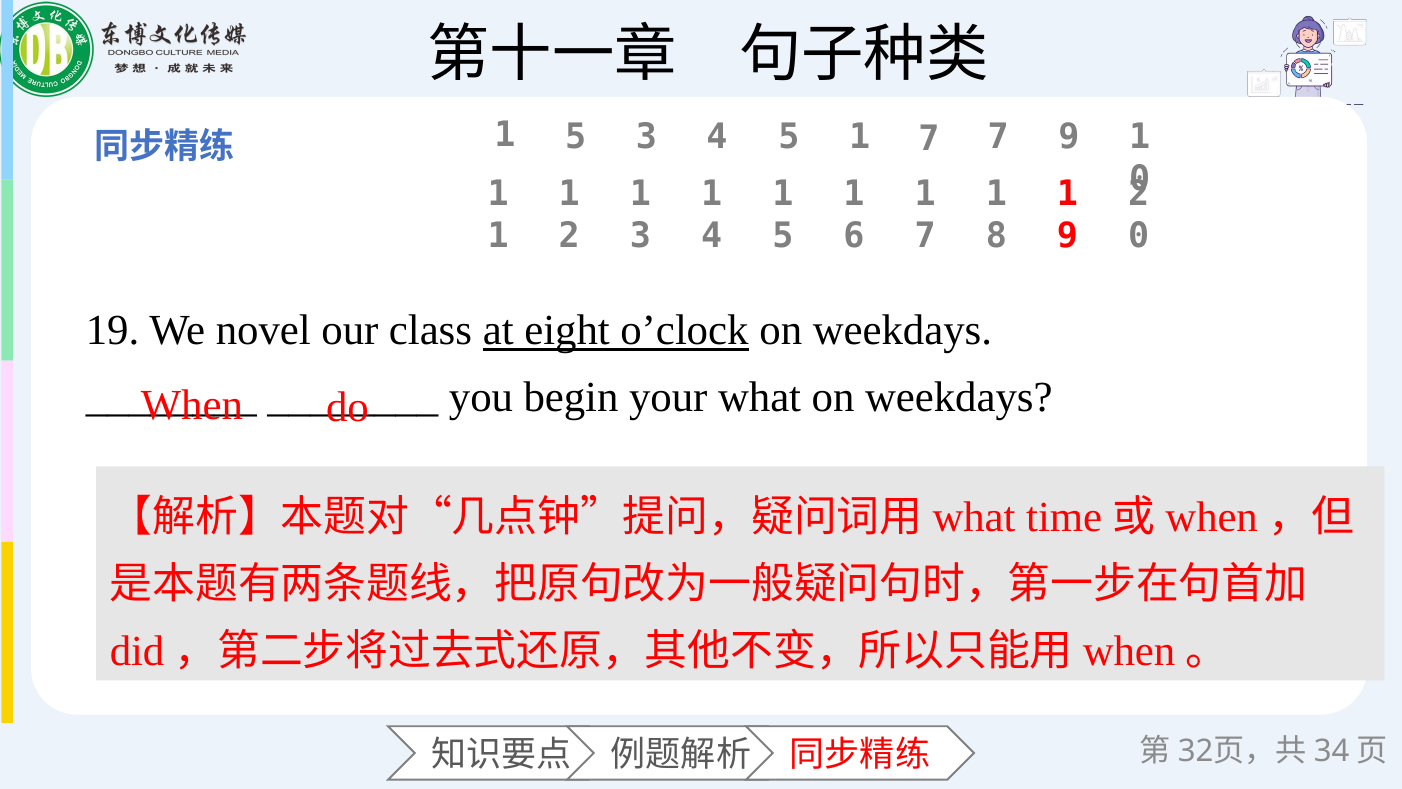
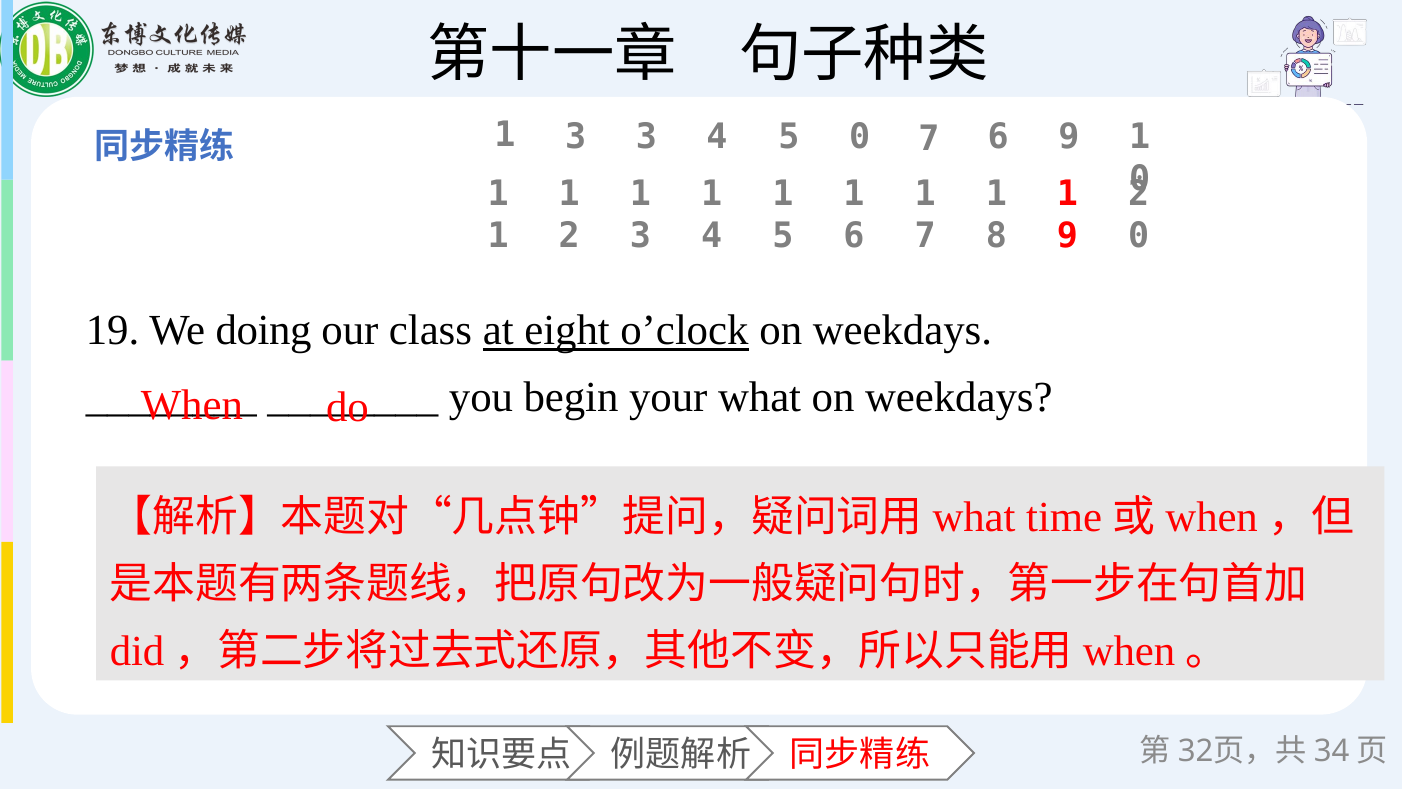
5: 5 -> 3 (576, 137)
4 5 1: 1 -> 0 (860, 137)
7 7: 7 -> 6 (998, 137)
novel: novel -> doing (264, 330)
